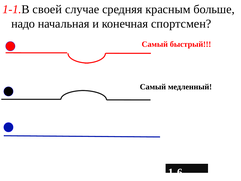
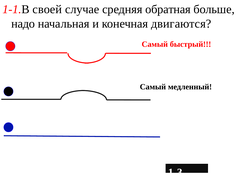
красным: красным -> обратная (168, 9)
спортсмен: спортсмен -> двигаются (181, 24)
1-6: 1-6 -> 1-3 (175, 172)
